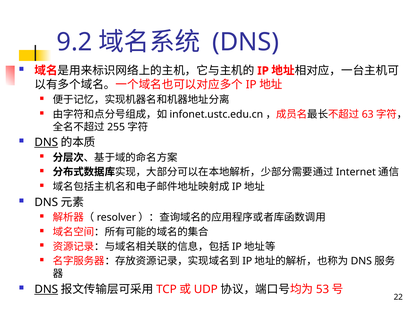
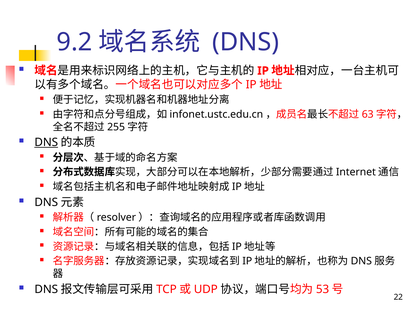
DNS underline: present -> none (46, 289)
